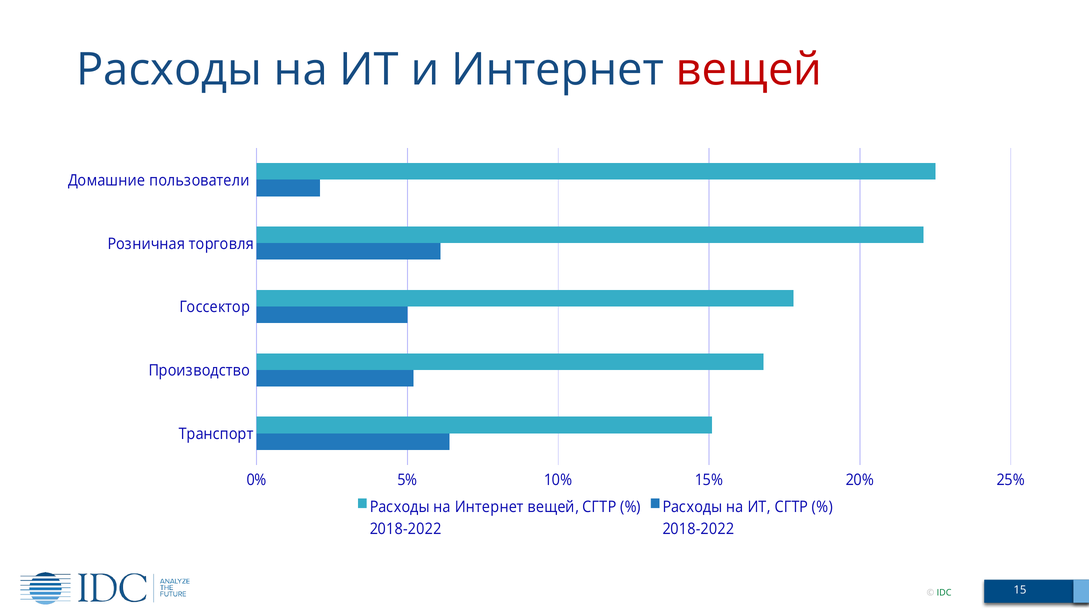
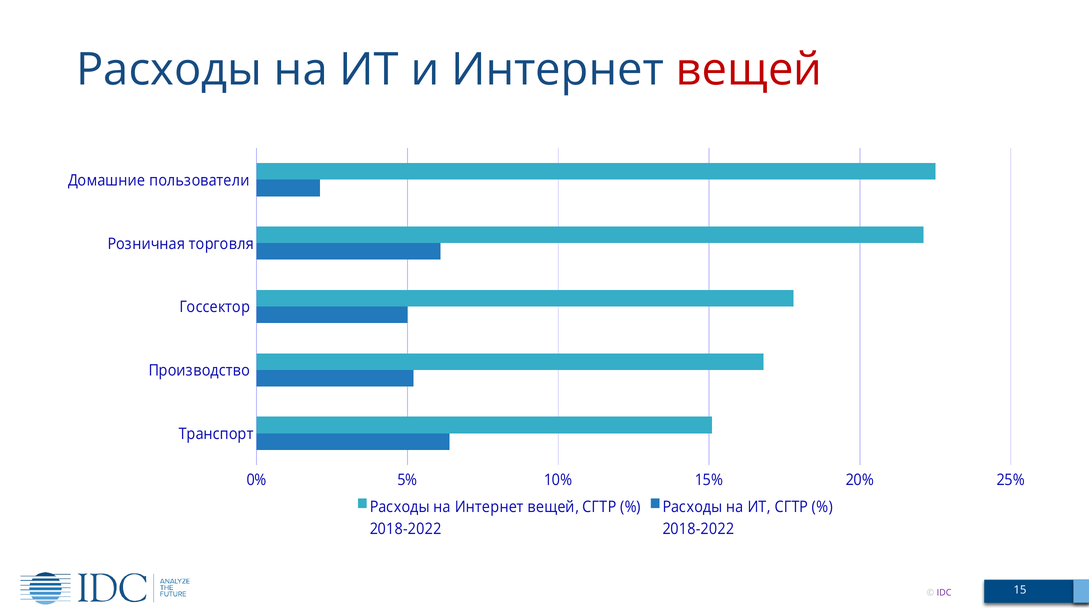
IDC colour: green -> purple (944, 593)
